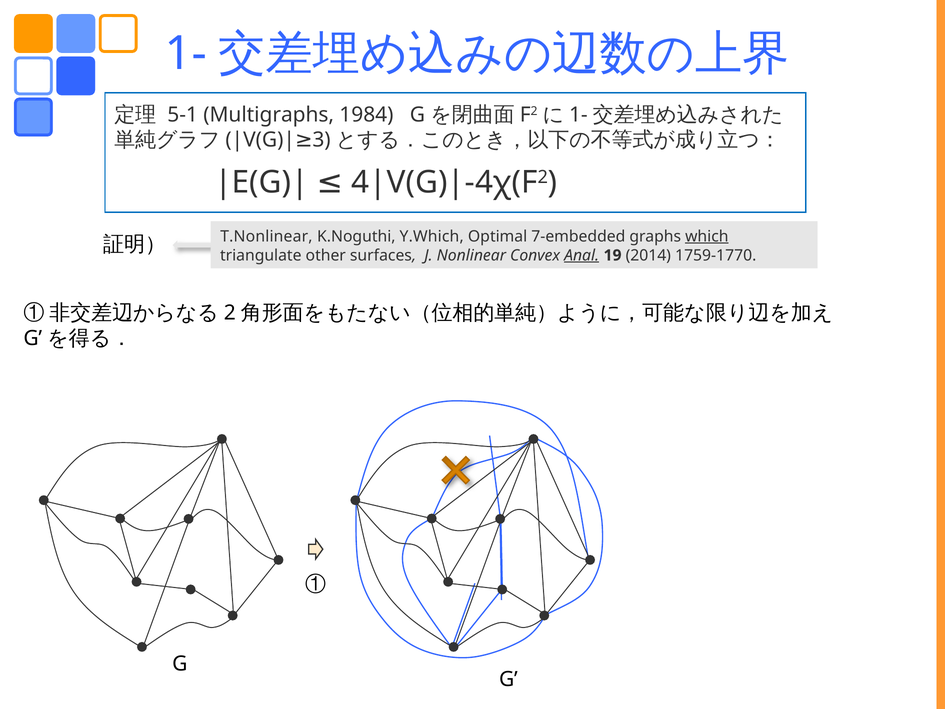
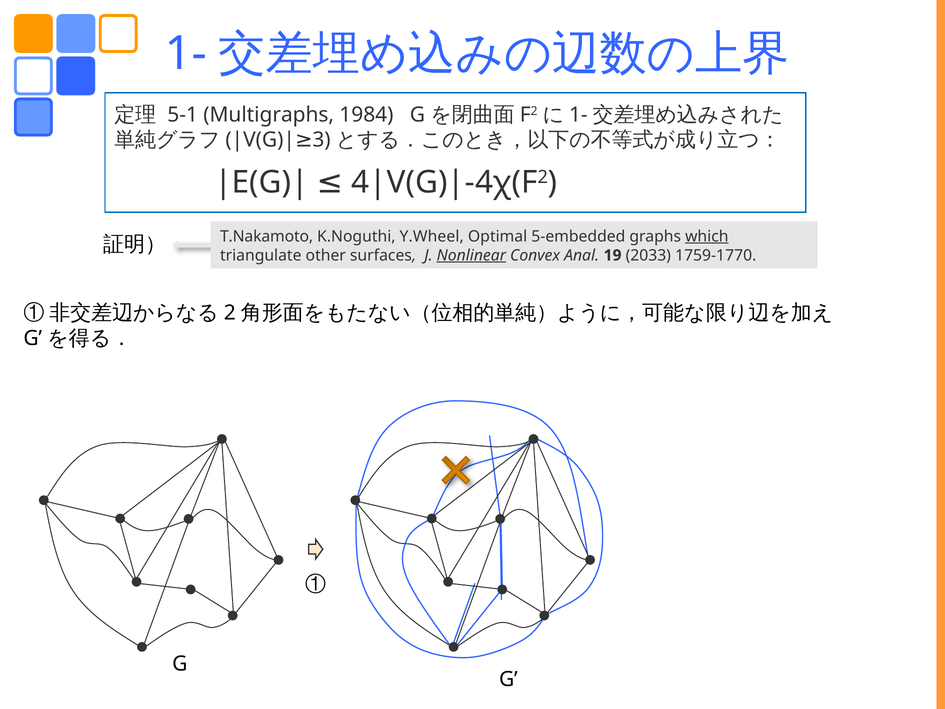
T.Nonlinear: T.Nonlinear -> T.Nakamoto (267, 236)
Y.Which: Y.Which -> Y.Wheel (432, 236)
7-embedded: 7-embedded -> 5-embedded (578, 236)
Nonlinear underline: none -> present (471, 255)
Anal underline: present -> none (582, 255)
2014: 2014 -> 2033 (648, 255)
